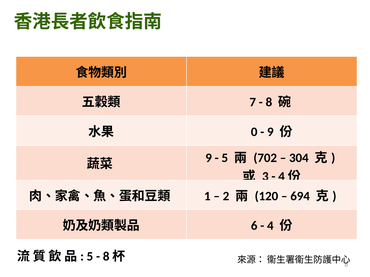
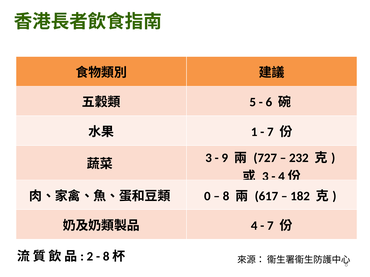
7: 7 -> 5 (253, 102)
8: 8 -> 6 (269, 102)
0: 0 -> 1 (254, 132)
9: 9 -> 7 (270, 132)
9: 9 -> 3 (209, 158)
5: 5 -> 9 (225, 158)
702: 702 -> 727 (265, 158)
304: 304 -> 232 (299, 158)
1: 1 -> 0 (207, 196)
2: 2 -> 8 (226, 196)
120: 120 -> 617 (266, 196)
694: 694 -> 182 (300, 196)
6: 6 -> 4 (254, 226)
4: 4 -> 7 (270, 226)
5: 5 -> 2 (90, 257)
